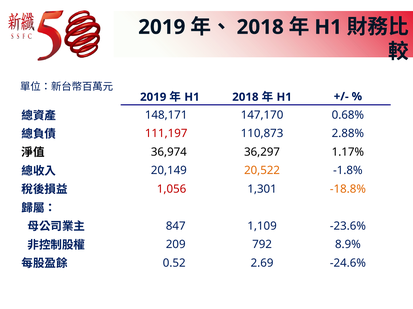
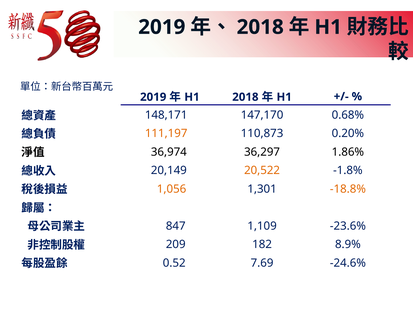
111,197 colour: red -> orange (166, 134)
2.88%: 2.88% -> 0.20% (348, 134)
1.17%: 1.17% -> 1.86% (348, 152)
1,056 colour: red -> orange (172, 189)
792: 792 -> 182 (262, 245)
2.69: 2.69 -> 7.69 (262, 264)
